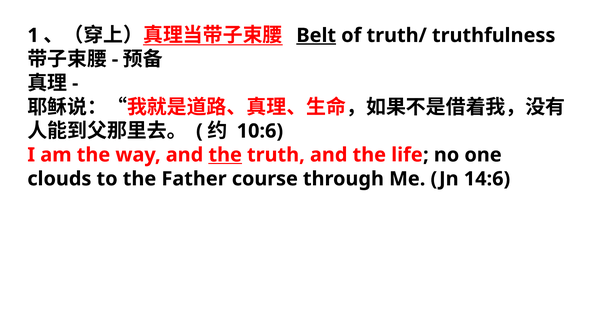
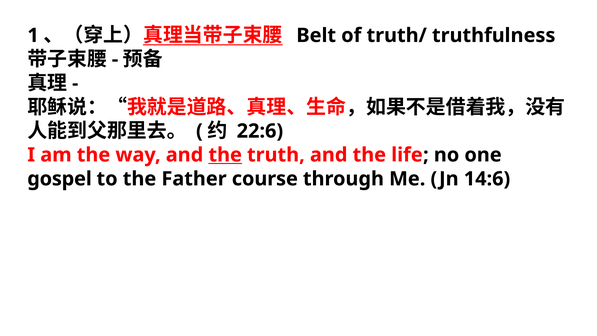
Belt underline: present -> none (316, 35)
10:6: 10:6 -> 22:6 (260, 131)
clouds: clouds -> gospel (59, 179)
